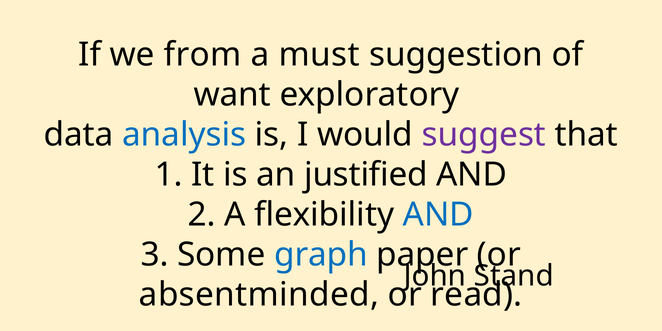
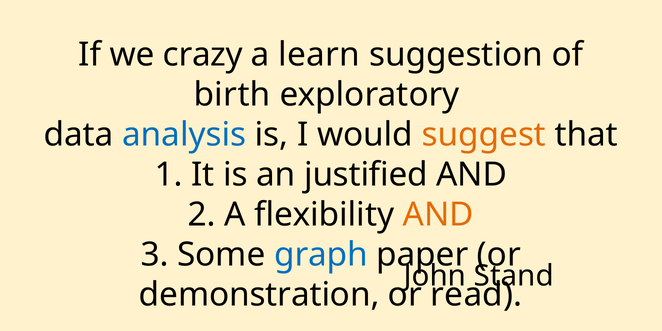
from: from -> crazy (203, 55)
must: must -> learn (319, 55)
want: want -> birth (232, 95)
suggest colour: purple -> orange (484, 135)
AND colour: blue -> orange (438, 215)
absentminded: absentminded -> demonstration (259, 295)
